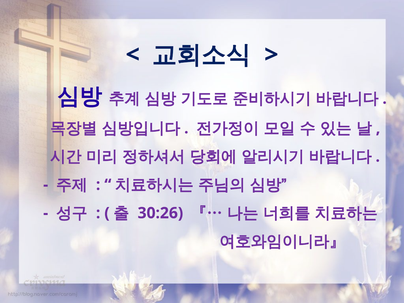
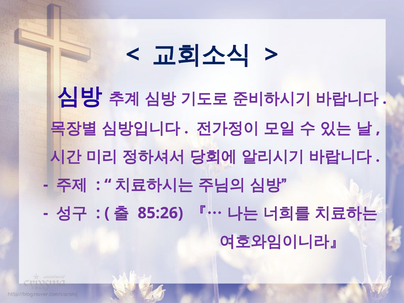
30:26: 30:26 -> 85:26 (160, 213)
